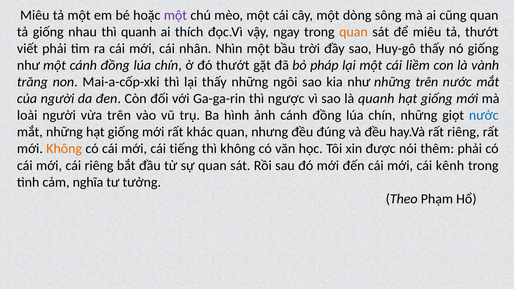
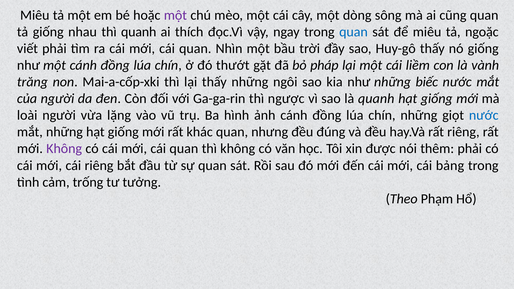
quan colour: orange -> blue (353, 32)
tả thướt: thướt -> ngoặc (482, 32)
nhân: nhân -> quan (195, 49)
những trên: trên -> biếc (427, 82)
vừa trên: trên -> lặng (119, 115)
Không colour: orange -> purple (64, 149)
tiếng: tiếng -> quan (184, 149)
kênh: kênh -> bảng (450, 165)
nghĩa: nghĩa -> trống (88, 182)
